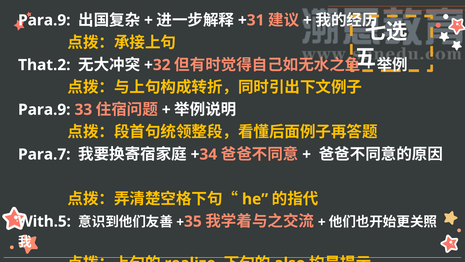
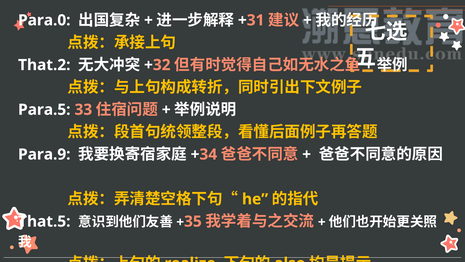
Para.9: Para.9 -> Para.0 (44, 20)
Para.9: Para.9 -> Para.5 (44, 110)
Para.7: Para.7 -> Para.9 (44, 154)
With.5: With.5 -> That.5 (44, 221)
